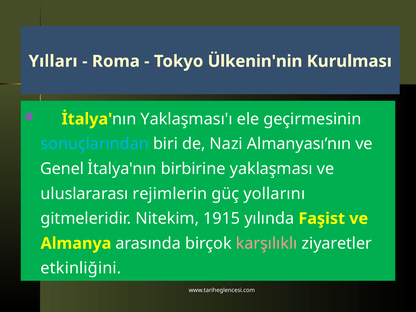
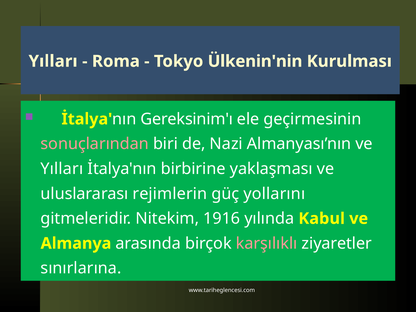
Yaklaşması'ı: Yaklaşması'ı -> Gereksinim'ı (187, 119)
sonuçlarından colour: light blue -> pink (95, 144)
Genel: Genel -> Yılları (62, 169)
1915: 1915 -> 1916 (222, 219)
Faşist: Faşist -> Kabul (322, 219)
etkinliğini: etkinliğini -> sınırlarına (81, 268)
